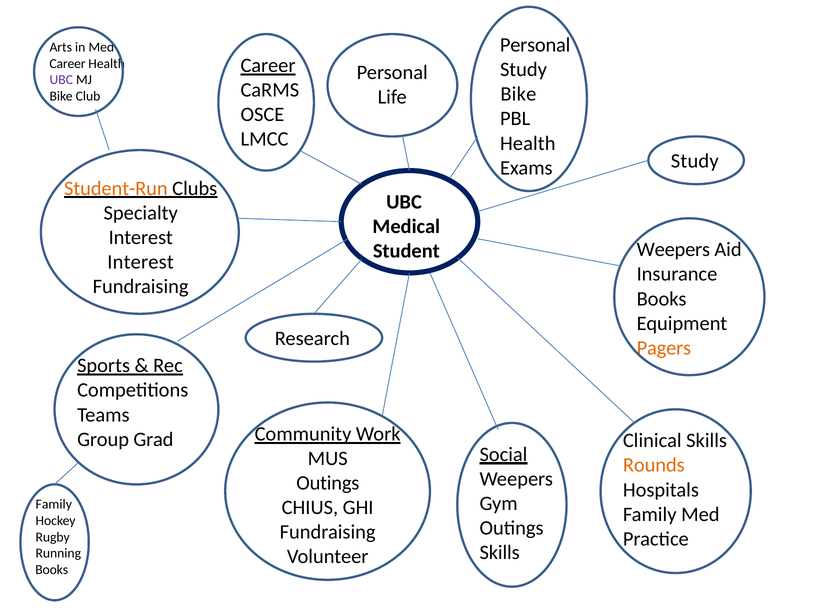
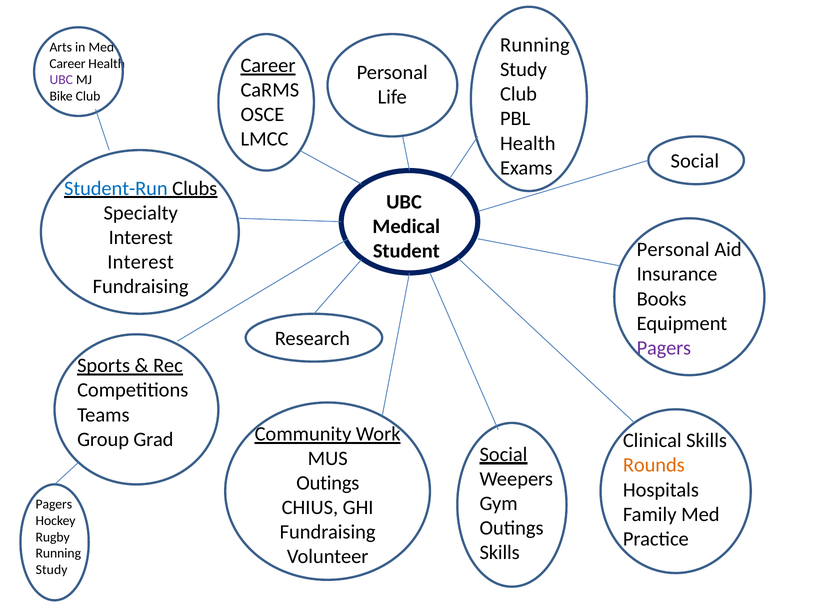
Personal: Personal -> Running (535, 45)
Bike: Bike -> Club (518, 94)
Study: Study -> Social (695, 161)
Student-Run colour: orange -> blue (116, 188)
Weepers: Weepers -> Personal (673, 250)
Pagers colour: orange -> purple (664, 348)
Family: Family -> Pagers (54, 505)
Books: Books -> Study (52, 570)
